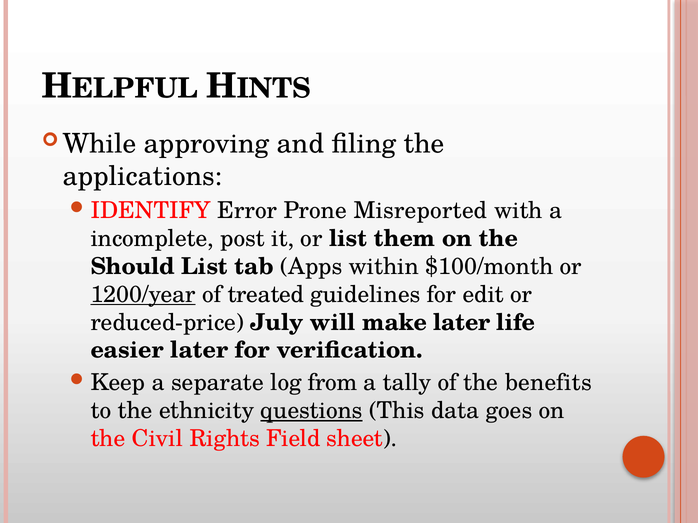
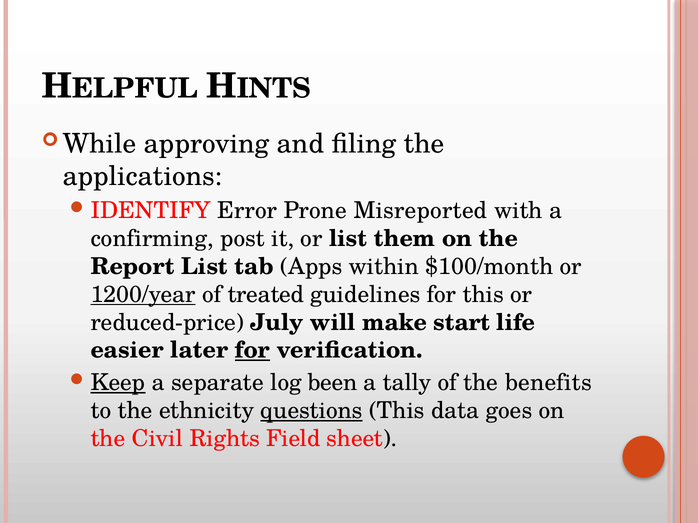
incomplete: incomplete -> confirming (152, 239)
Should: Should -> Report (133, 267)
for edit: edit -> this (483, 295)
make later: later -> start (462, 323)
for underline: none -> present (252, 351)
Keep underline: none -> present (118, 383)
from: from -> been (333, 383)
